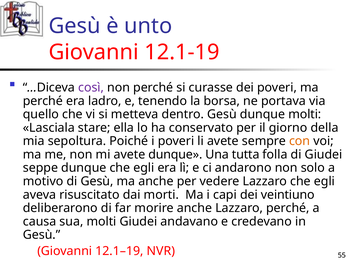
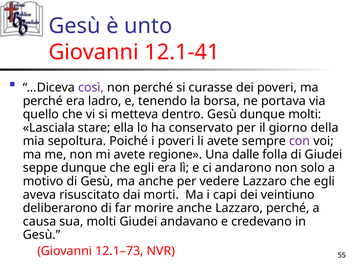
12.1-19: 12.1-19 -> 12.1-41 (182, 52)
con colour: orange -> purple (300, 141)
avete dunque: dunque -> regione (175, 154)
tutta: tutta -> dalle (246, 154)
12.1–19: 12.1–19 -> 12.1–73 (119, 251)
